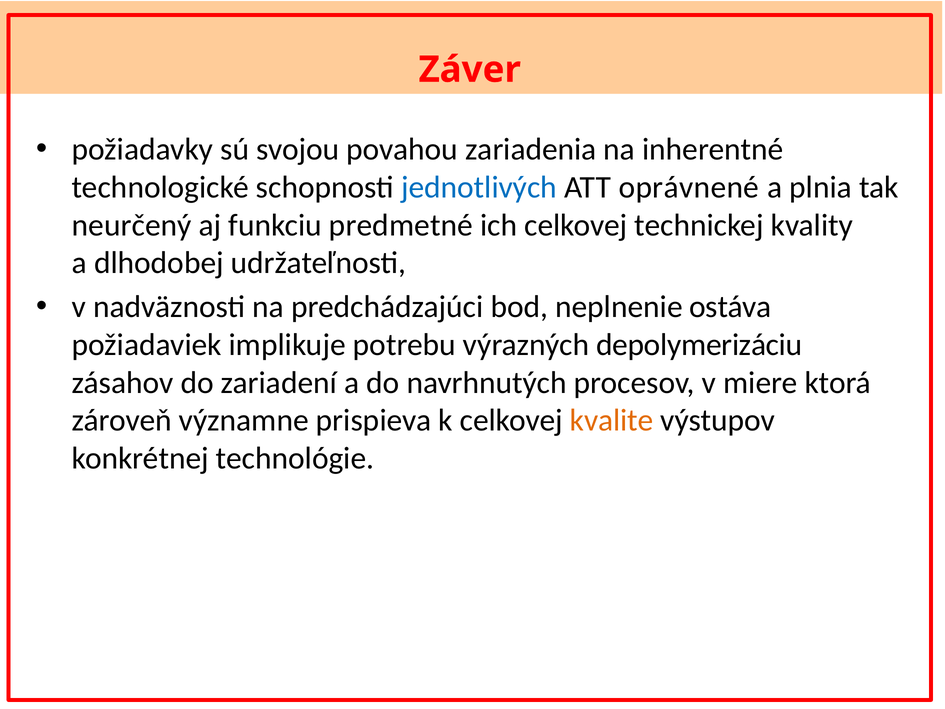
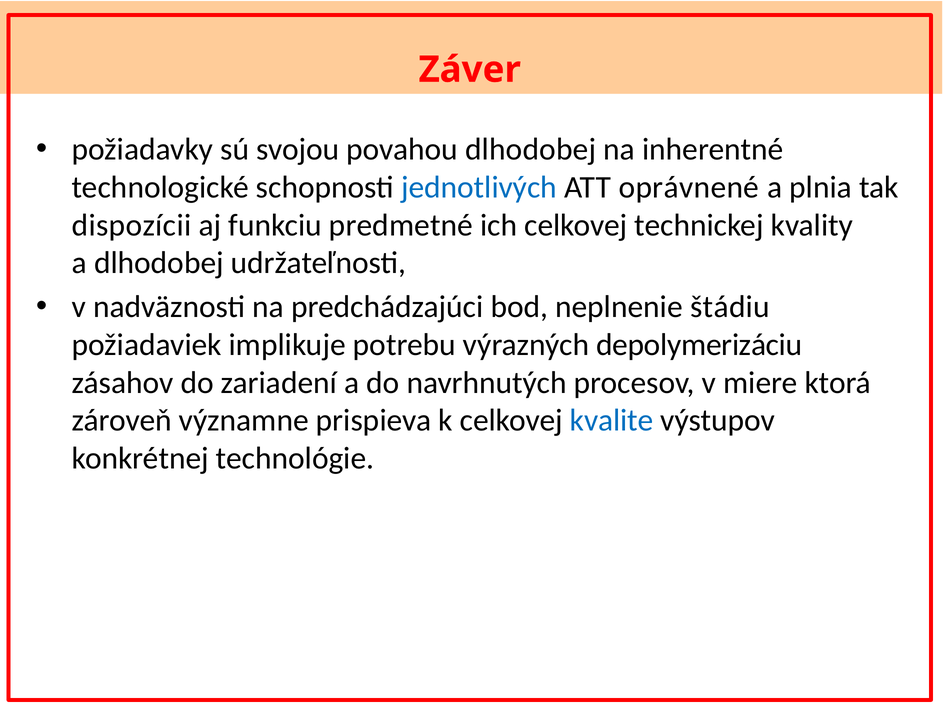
povahou zariadenia: zariadenia -> dlhodobej (531, 149)
neurčený: neurčený -> dispozícii (132, 225)
ostáva: ostáva -> štádiu (730, 307)
kvalite colour: orange -> blue (612, 420)
